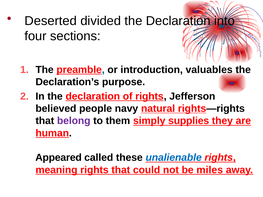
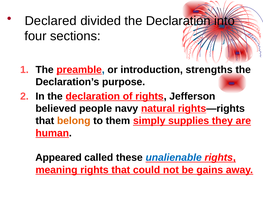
Deserted: Deserted -> Declared (51, 21)
valuables: valuables -> strengths (209, 70)
belong colour: purple -> orange (74, 121)
miles: miles -> gains (210, 170)
